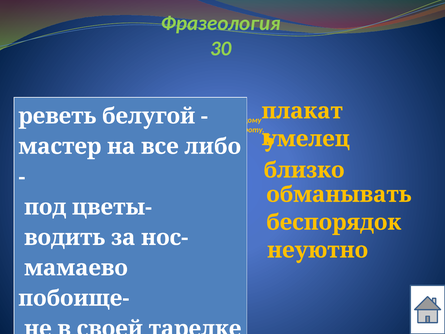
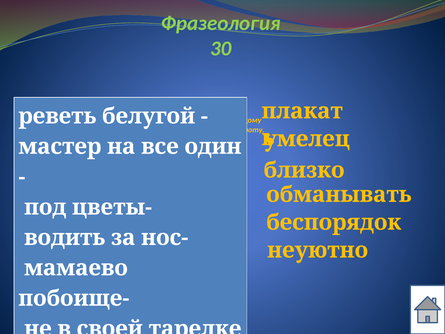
либо: либо -> один (213, 146)
